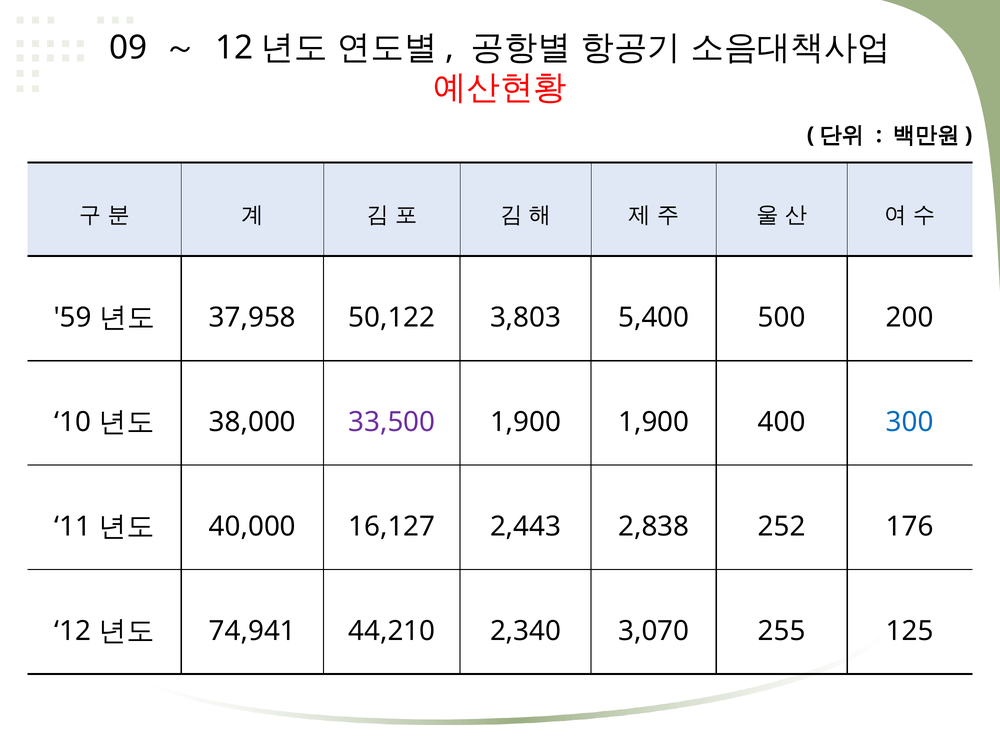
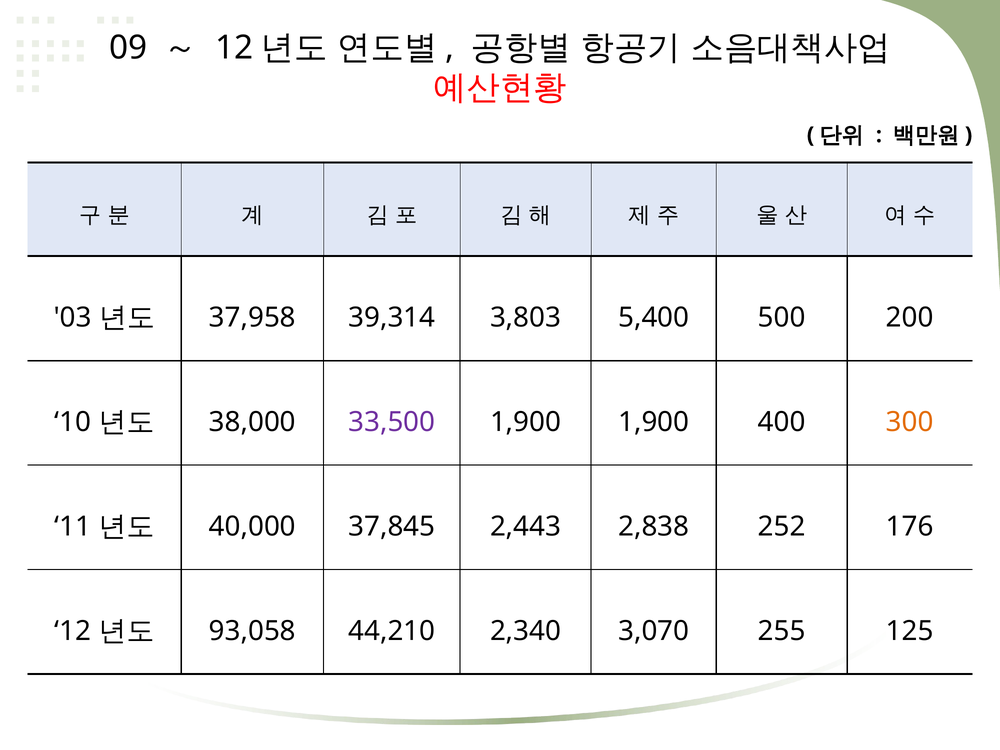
59: 59 -> 03 (73, 318)
50,122: 50,122 -> 39,314 (392, 318)
300 colour: blue -> orange (910, 422)
16,127: 16,127 -> 37,845 (392, 527)
74,941: 74,941 -> 93,058 (252, 631)
